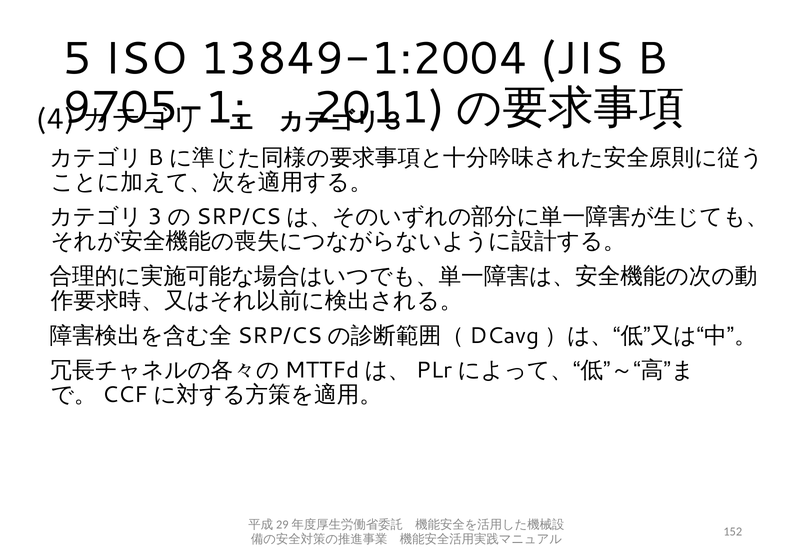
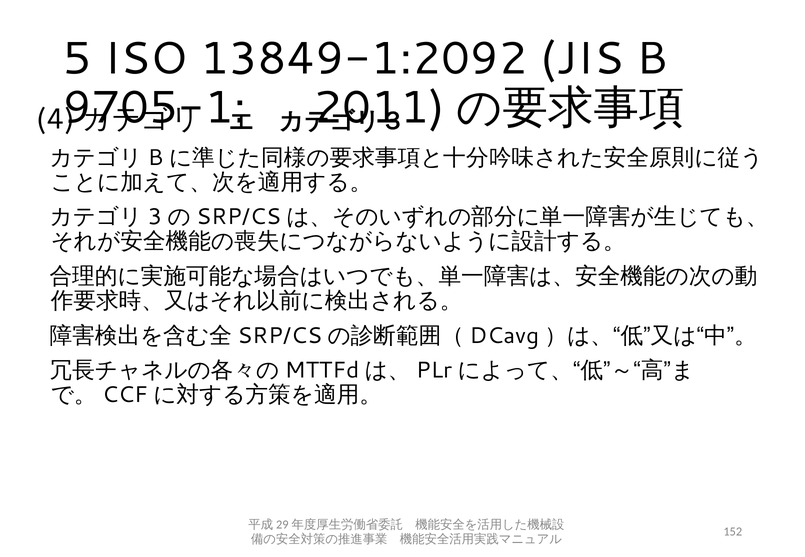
13849-1:2004: 13849-1:2004 -> 13849-1:2092 (364, 59)
